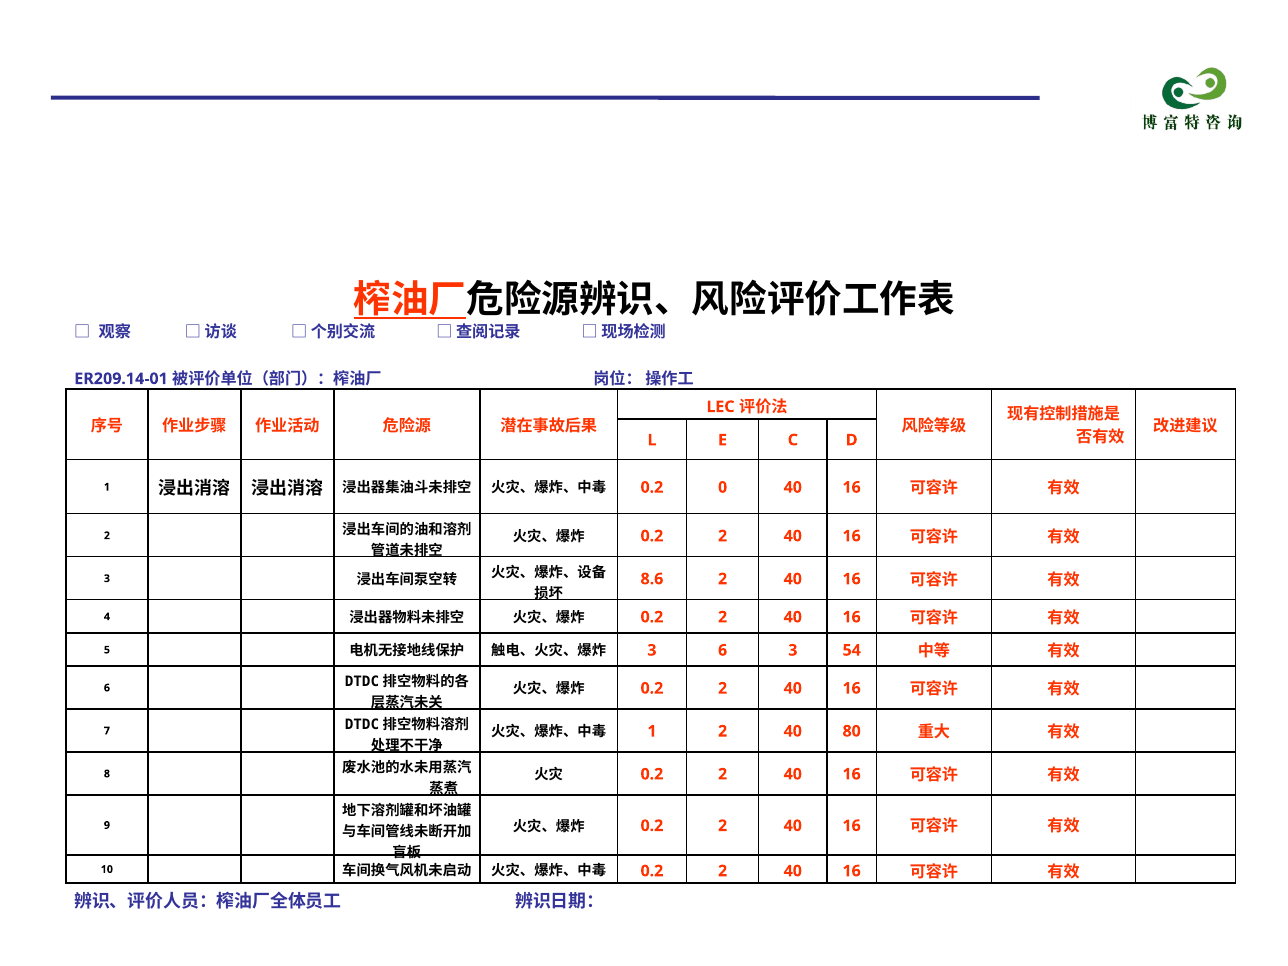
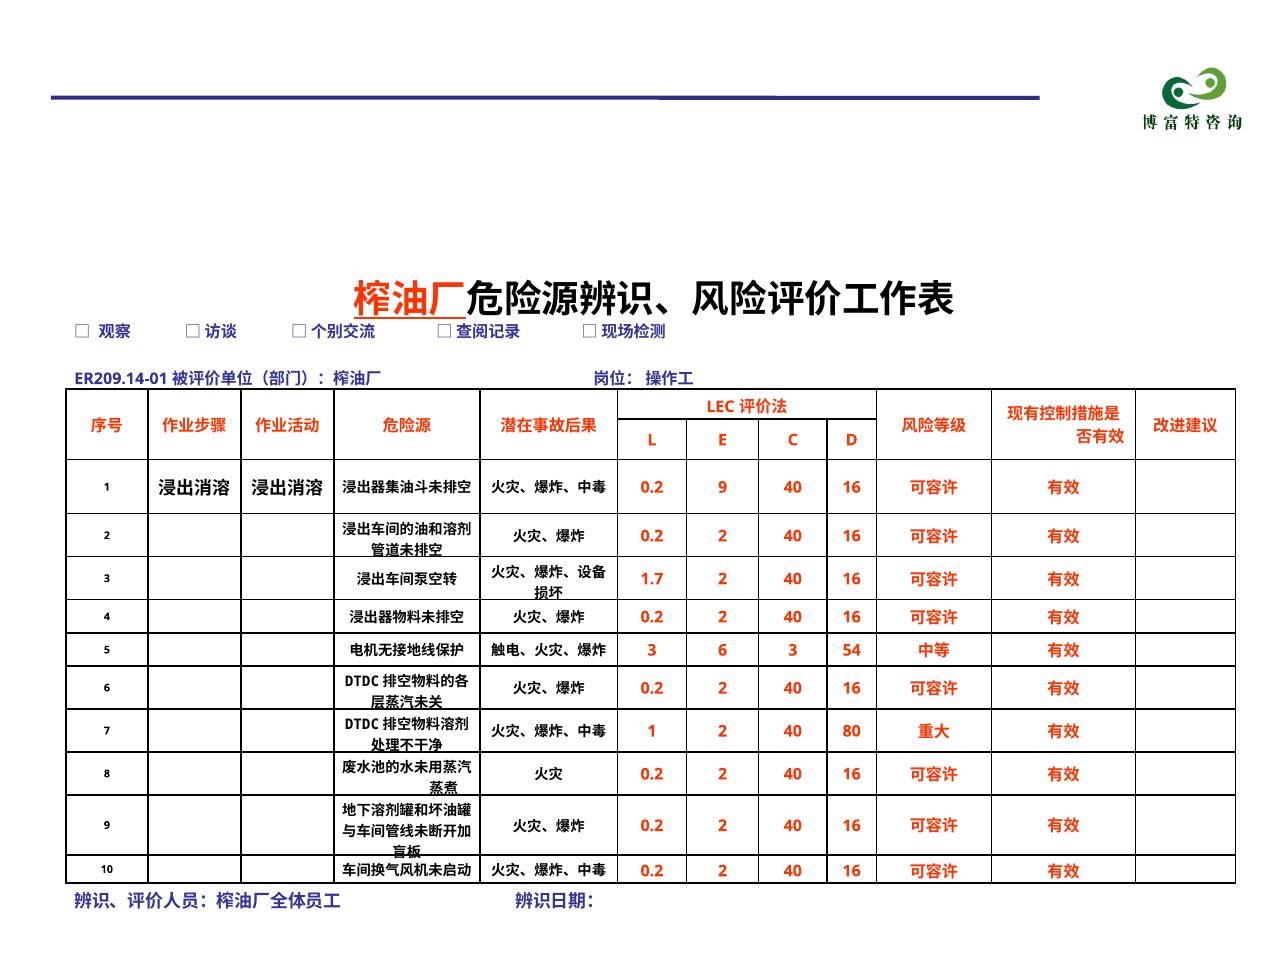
0.2 0: 0 -> 9 (723, 487)
8.6: 8.6 -> 1.7 (652, 579)
